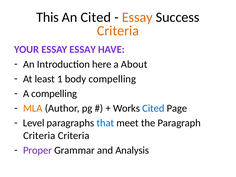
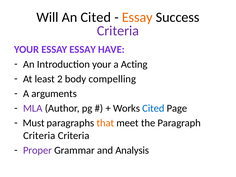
This: This -> Will (47, 17)
Criteria colour: orange -> purple (118, 31)
Introduction here: here -> your (102, 64)
About: About -> Acting (134, 64)
1: 1 -> 2 (60, 79)
A compelling: compelling -> arguments (54, 94)
MLA colour: orange -> purple (33, 108)
Level: Level -> Must (34, 123)
that colour: blue -> orange (105, 123)
